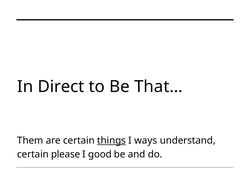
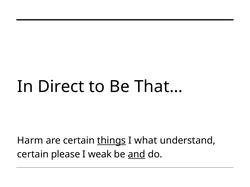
Them: Them -> Harm (30, 141)
ways: ways -> what (146, 141)
good: good -> weak (100, 155)
and underline: none -> present (137, 155)
